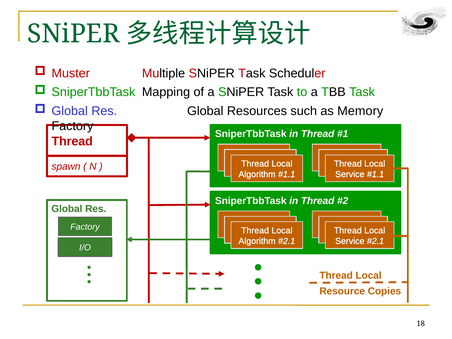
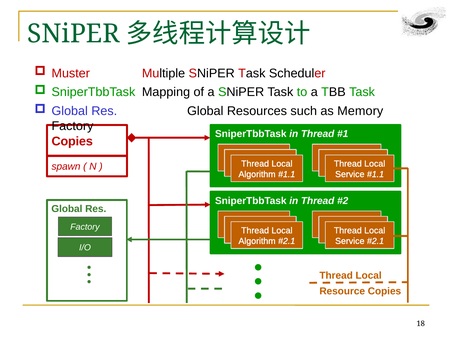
Thread: Thread -> Copies (72, 141)
